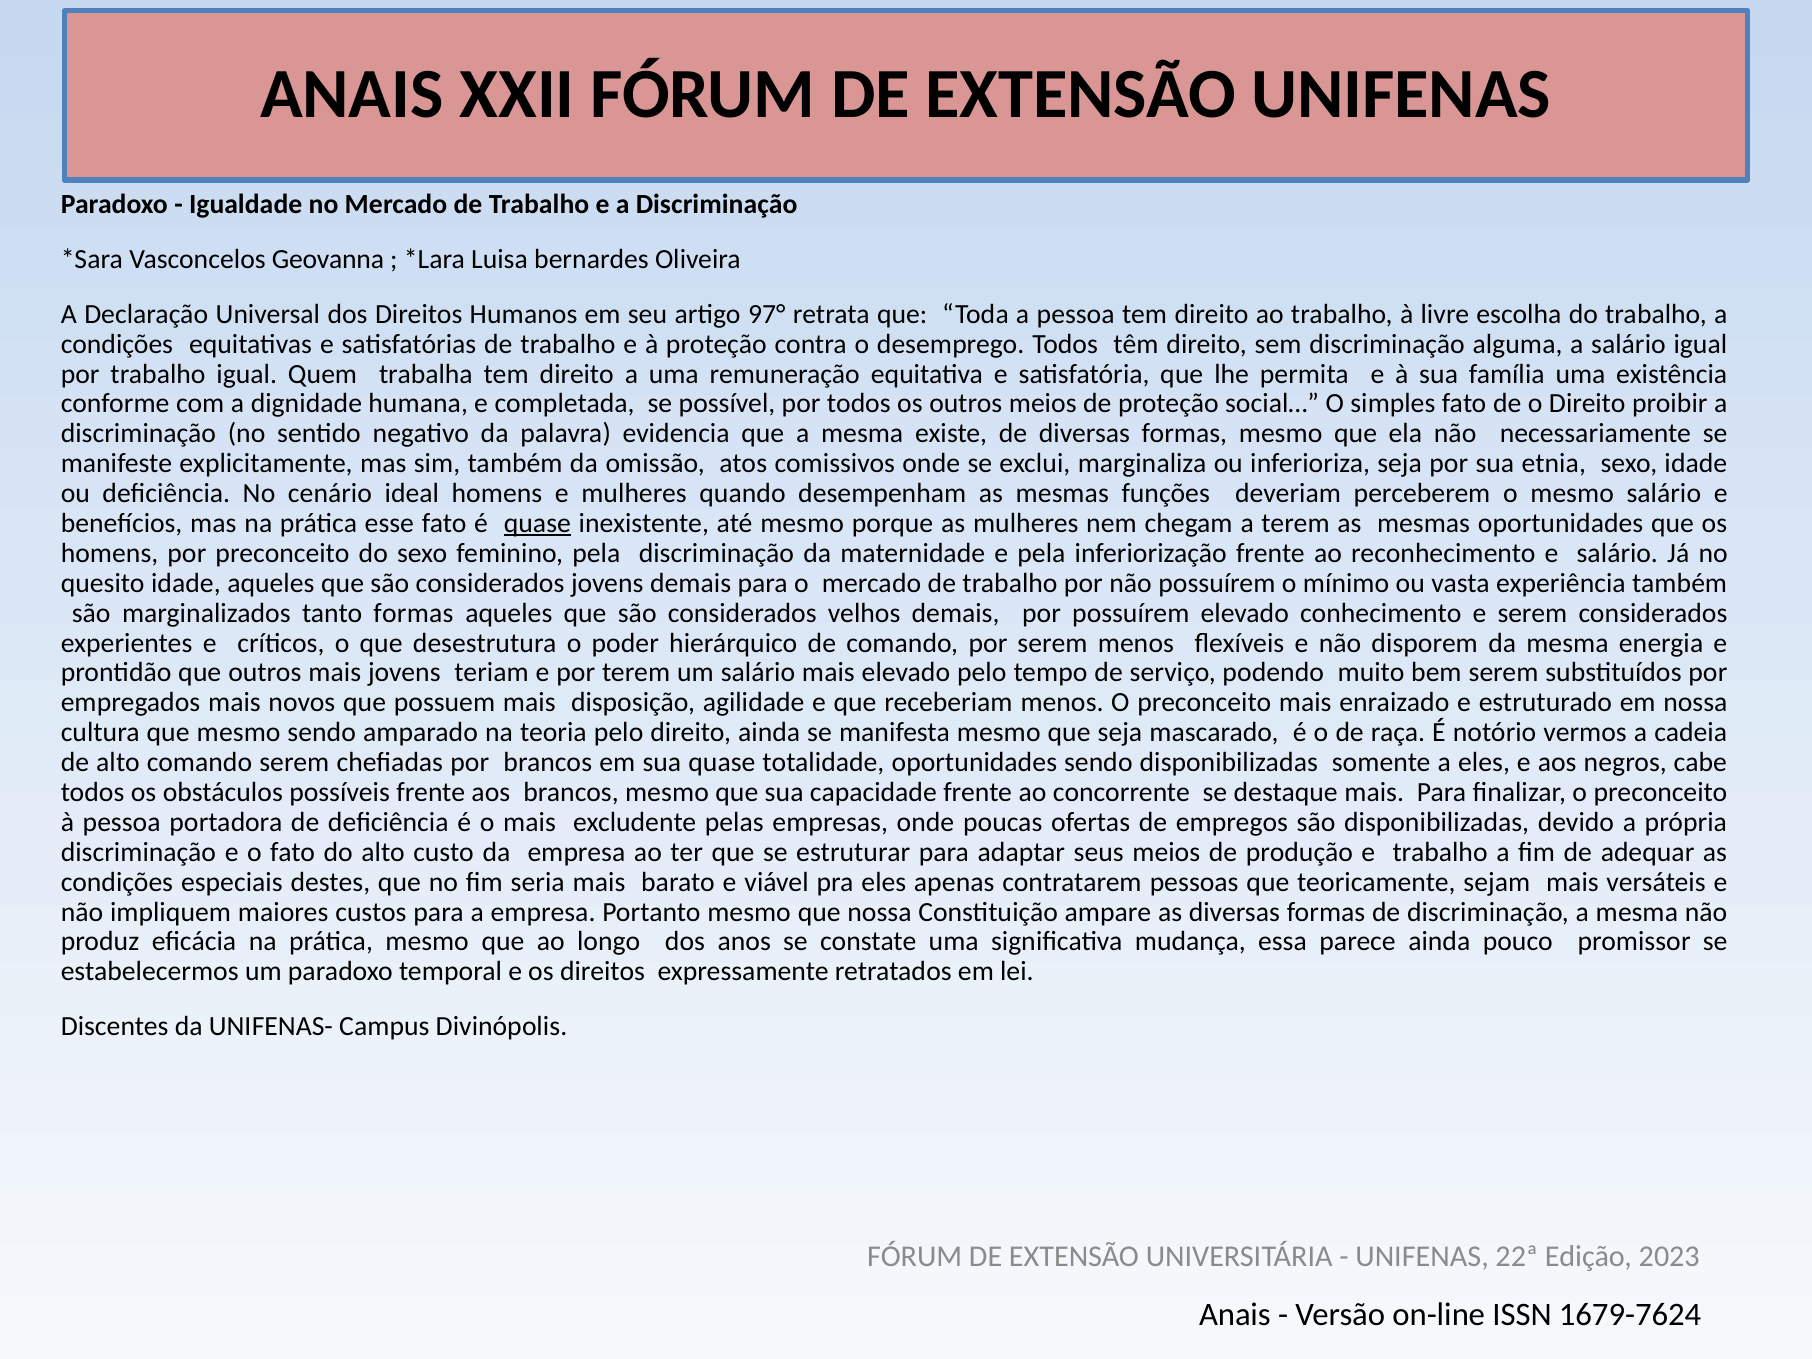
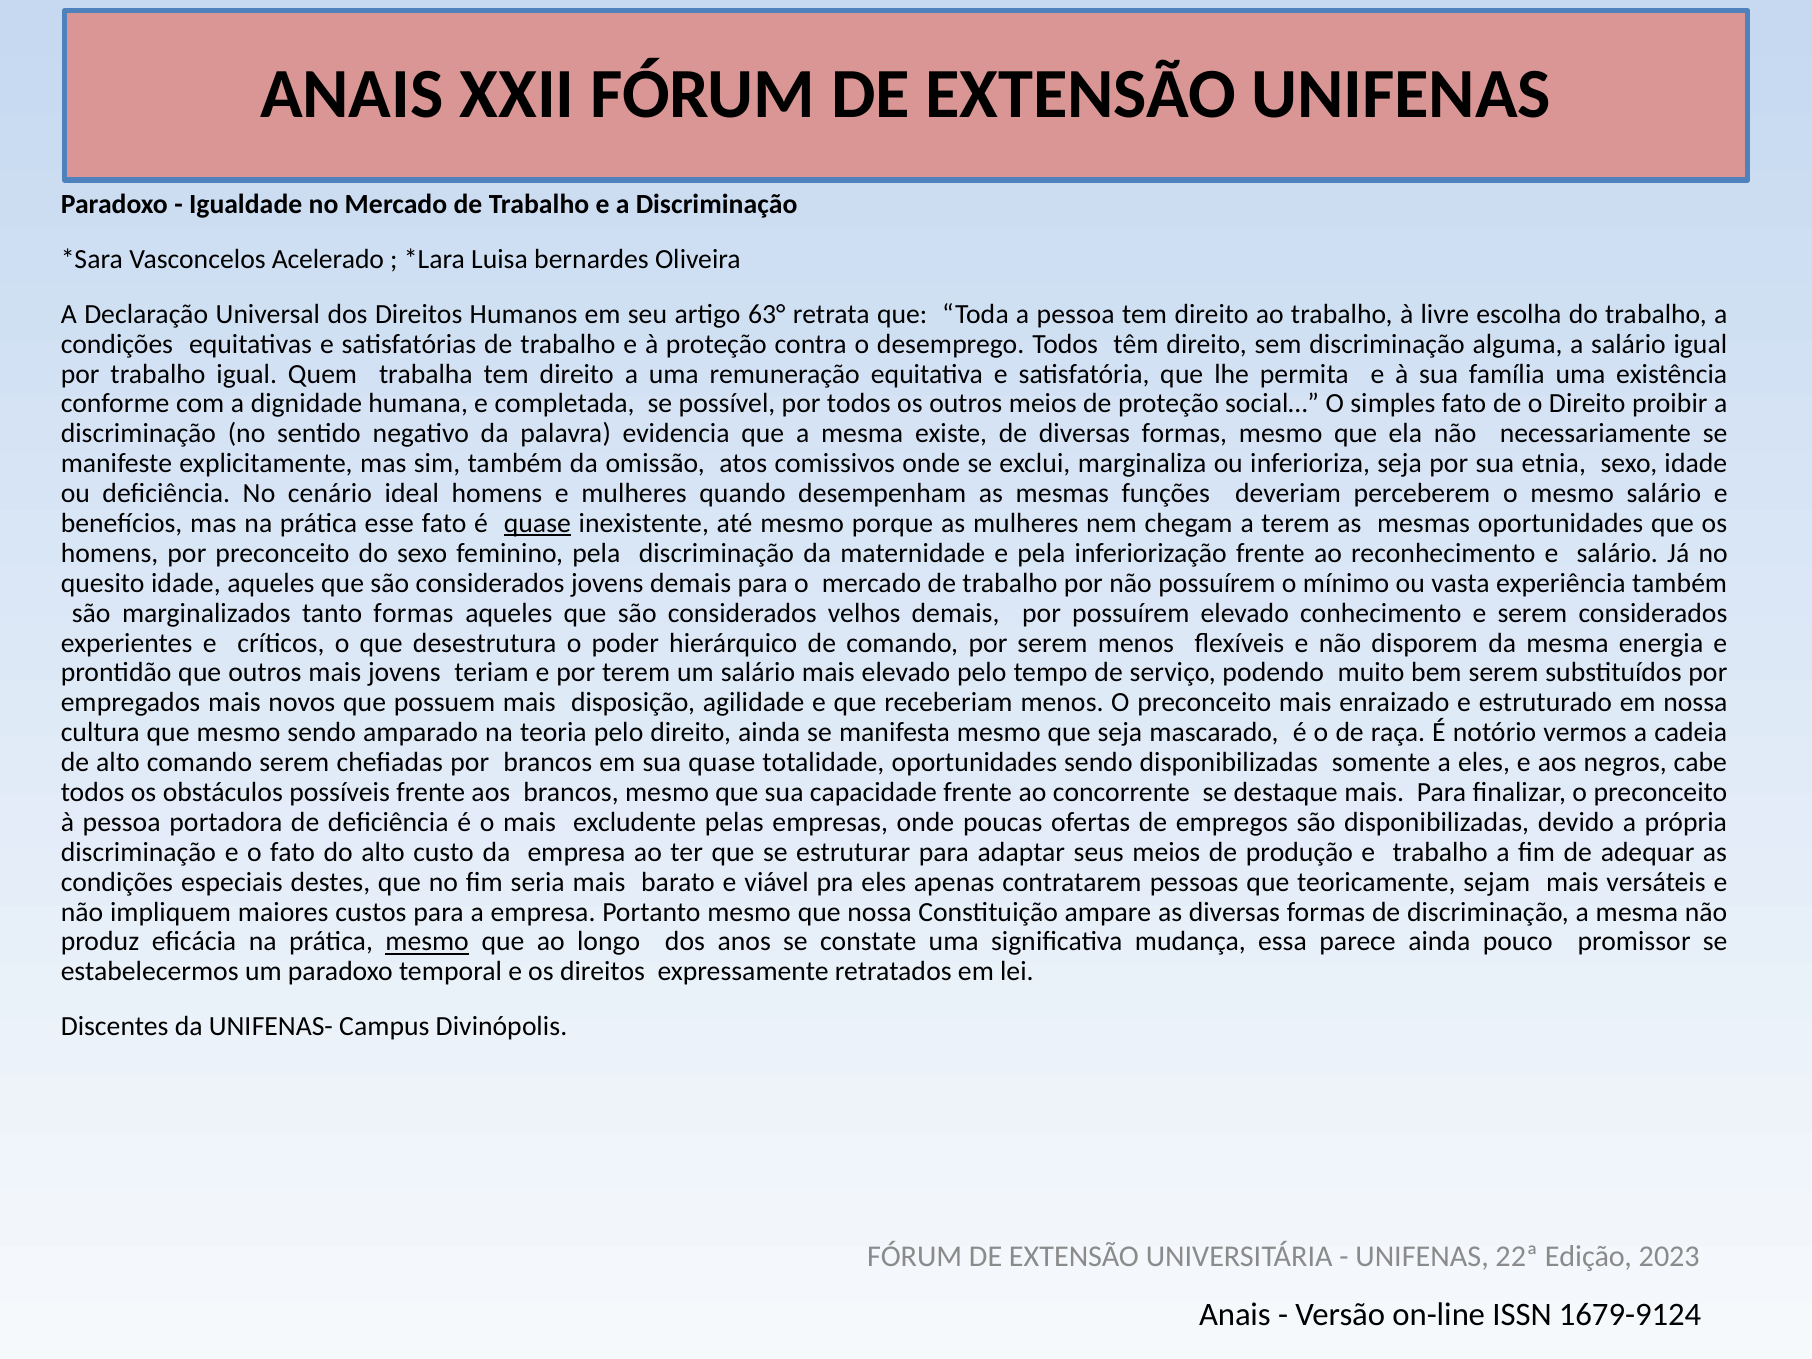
Geovanna: Geovanna -> Acelerado (328, 259)
97°: 97° -> 63° (767, 314)
mesmo underline: none -> present (427, 942)
1679-7624: 1679-7624 -> 1679-9124 (1630, 1315)
